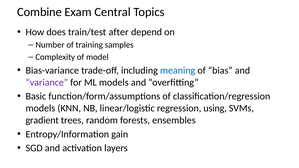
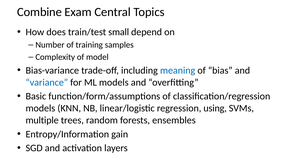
after: after -> small (119, 32)
variance colour: purple -> blue (47, 82)
gradient: gradient -> multiple (42, 120)
